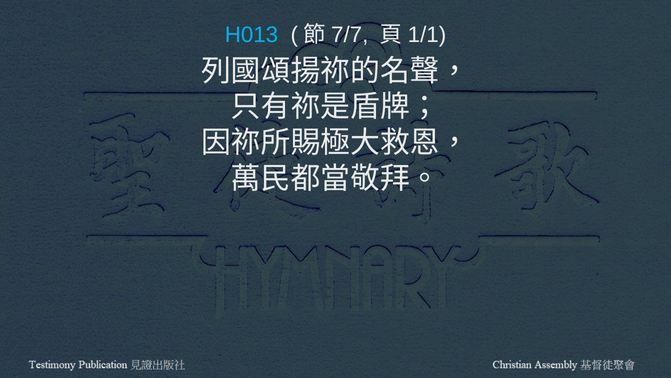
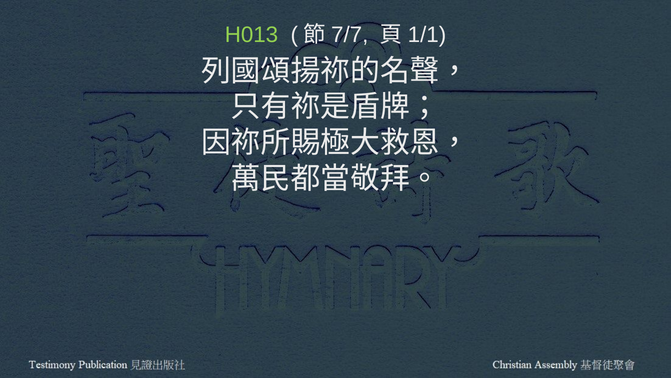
H013 colour: light blue -> light green (251, 35)
